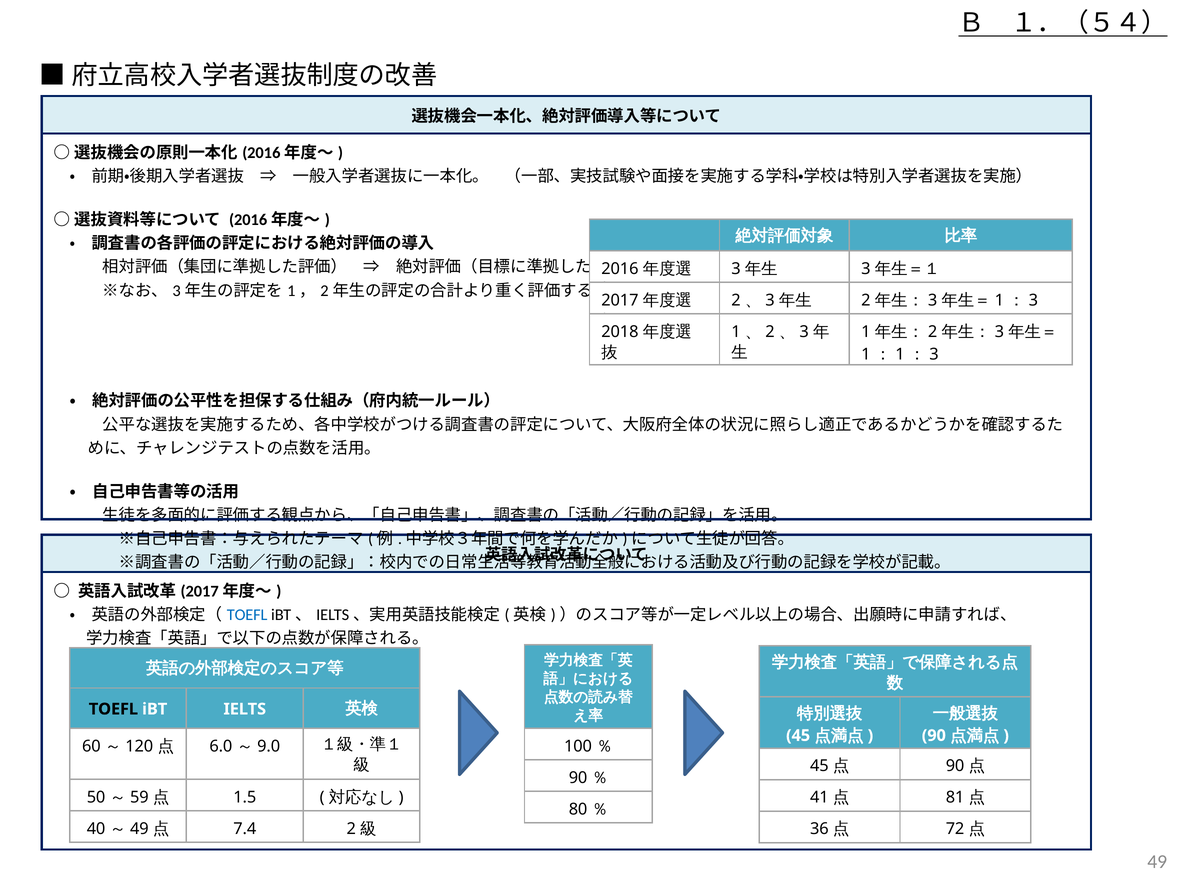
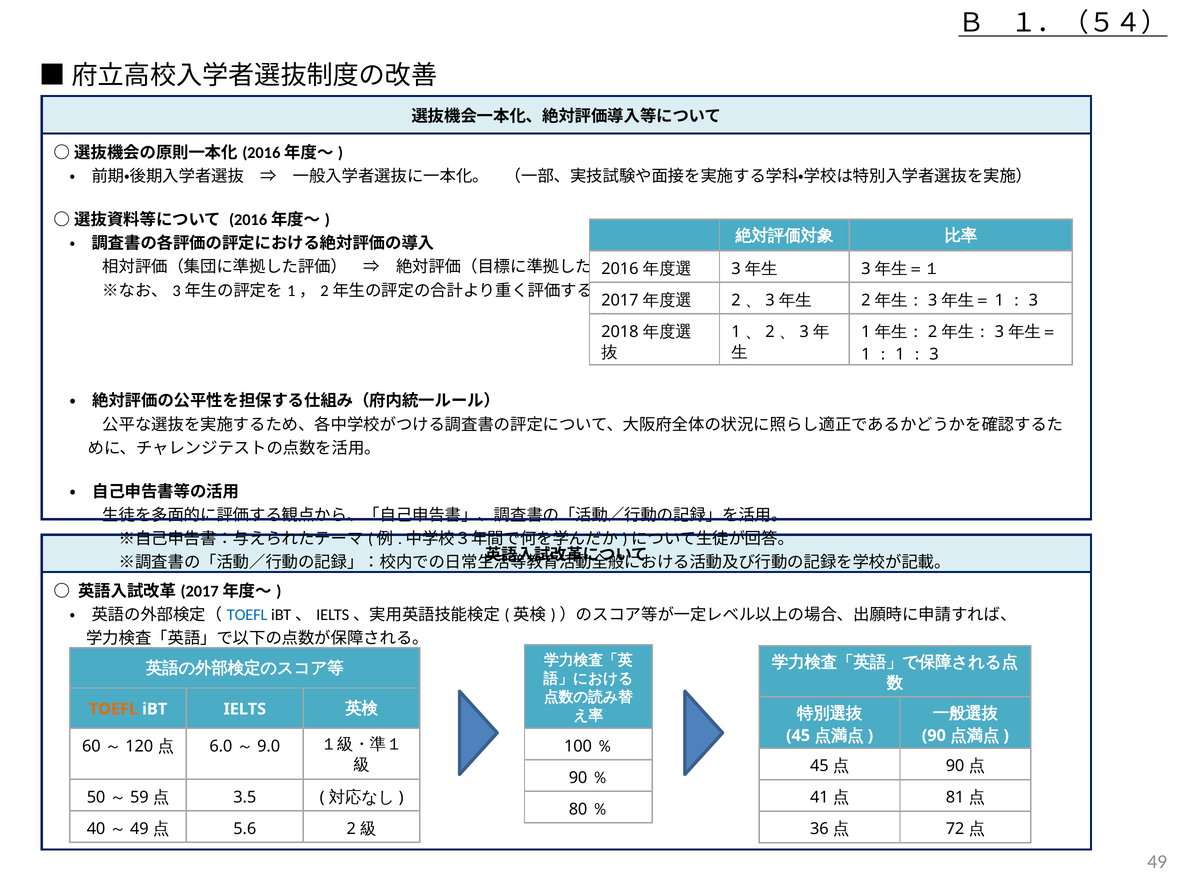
TOEFL colour: black -> orange (113, 709)
1.5: 1.5 -> 3.5 (245, 798)
7.4: 7.4 -> 5.6 (245, 829)
